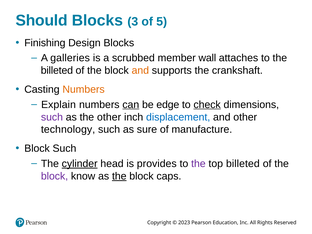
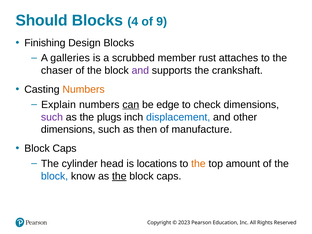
3: 3 -> 4 (133, 22)
5: 5 -> 9 (162, 22)
wall: wall -> rust (207, 58)
billeted: billeted -> chaser (57, 71)
and colour: orange -> purple (140, 71)
check underline: present -> none (207, 105)
the other: other -> plugs (109, 117)
technology: technology -> dimensions (68, 130)
sure: sure -> then (147, 130)
Such: Such -> Caps (65, 149)
cylinder underline: present -> none (80, 164)
provides: provides -> locations (157, 164)
the colour: purple -> orange (198, 164)
top billeted: billeted -> amount (243, 164)
block colour: purple -> blue (55, 176)
